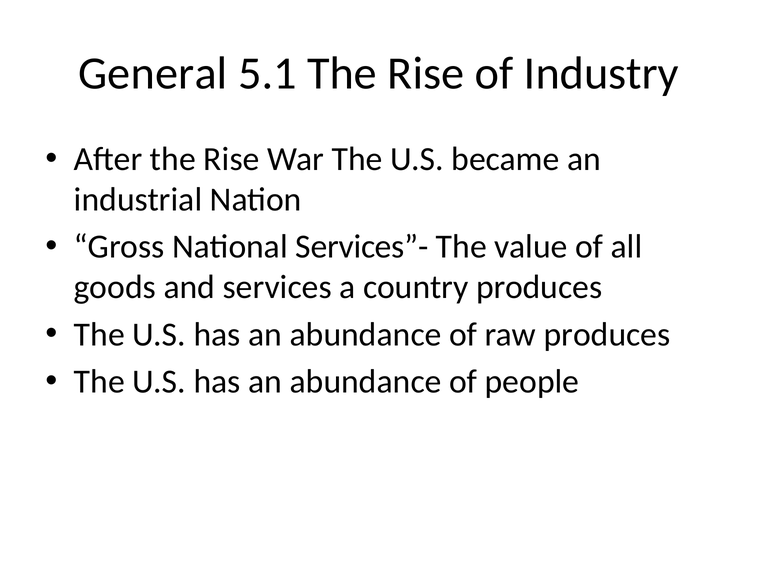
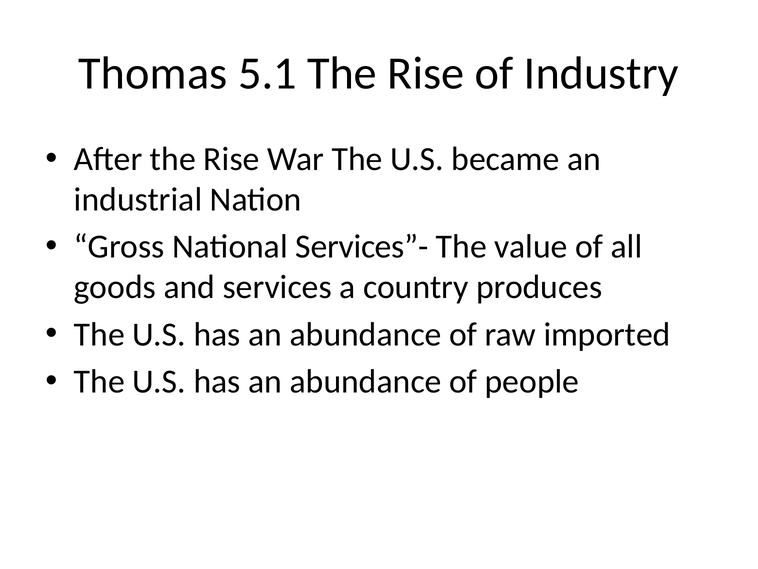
General: General -> Thomas (153, 73)
raw produces: produces -> imported (607, 334)
